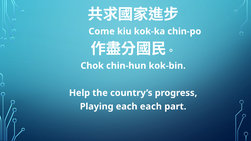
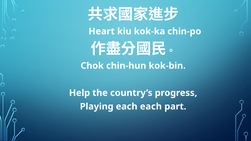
Come: Come -> Heart (102, 31)
